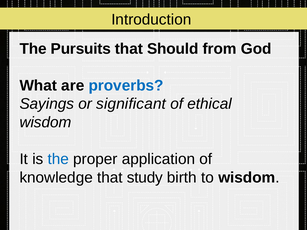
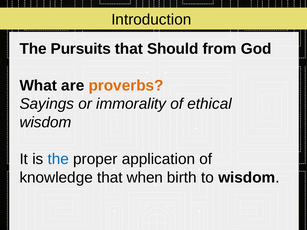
proverbs colour: blue -> orange (126, 86)
significant: significant -> immorality (131, 104)
study: study -> when (145, 178)
